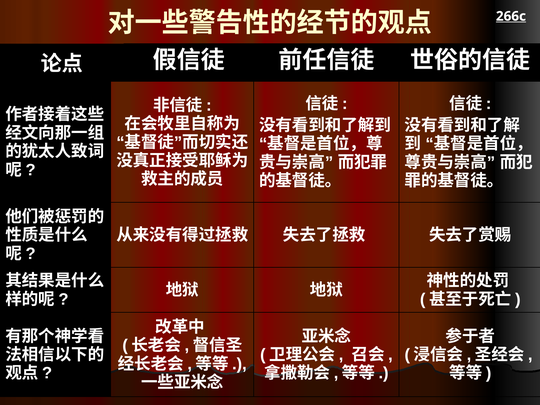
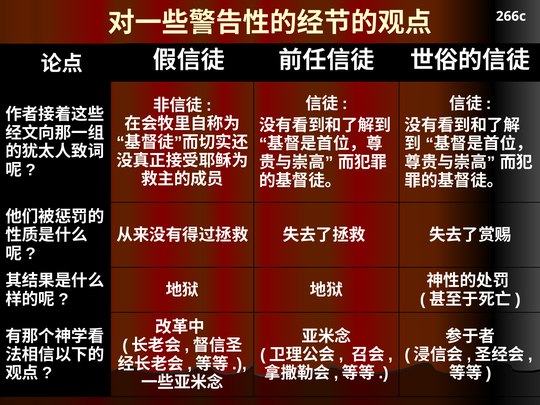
266c underline: present -> none (511, 16)
